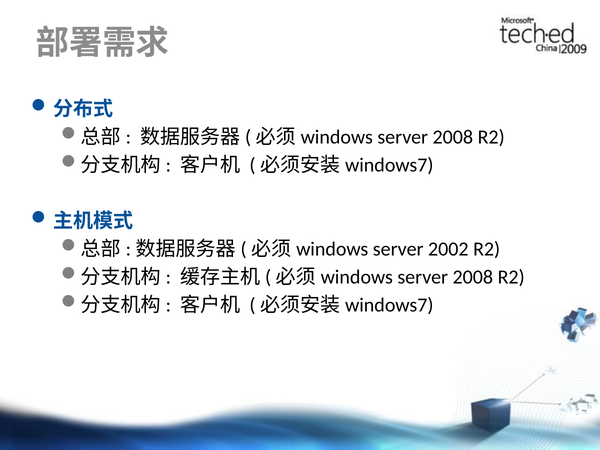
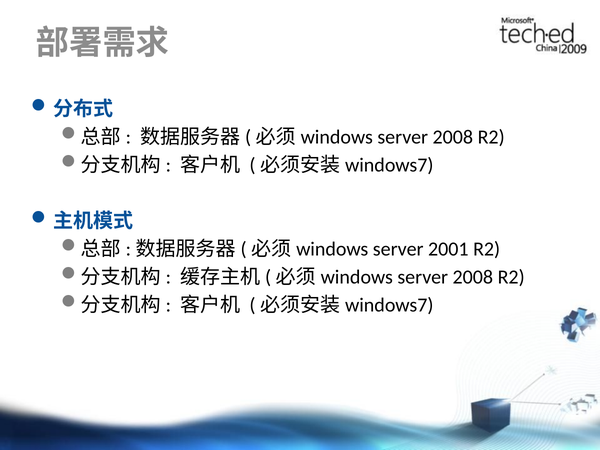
2002: 2002 -> 2001 (448, 249)
